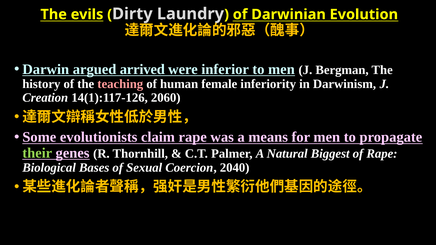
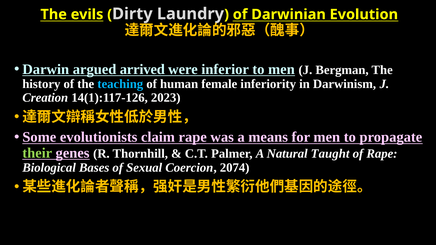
teaching colour: pink -> light blue (120, 84)
2060: 2060 -> 2023 (166, 98)
Biggest: Biggest -> Taught (330, 154)
2040: 2040 -> 2074 (235, 168)
